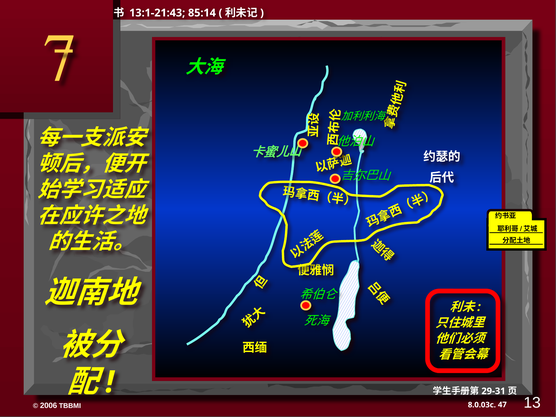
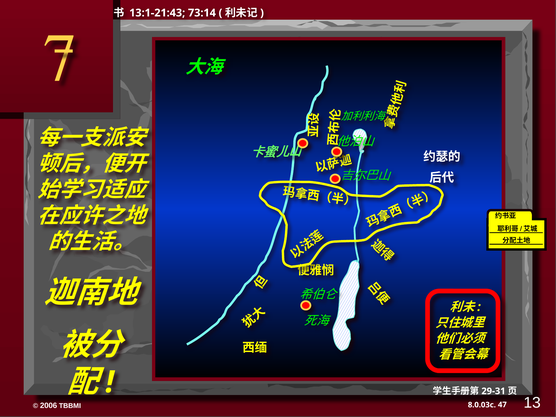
85:14: 85:14 -> 73:14 (202, 13)
